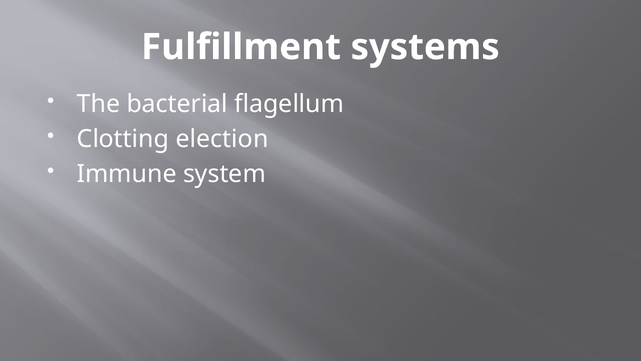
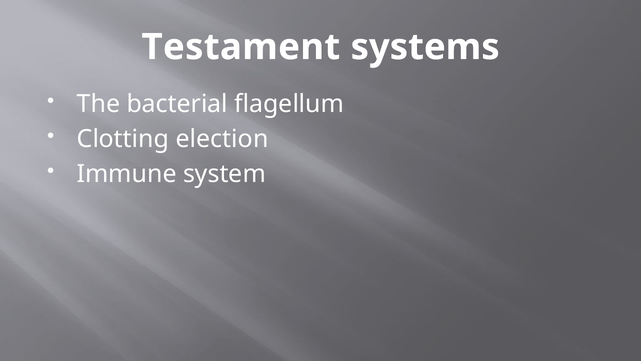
Fulfillment: Fulfillment -> Testament (241, 47)
